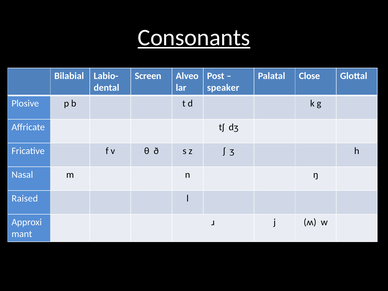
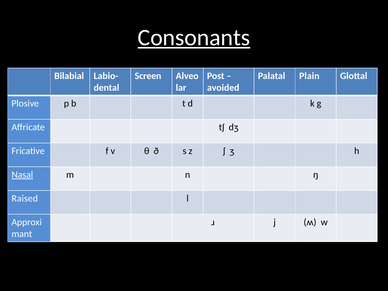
Close: Close -> Plain (309, 76)
speaker: speaker -> avoided (223, 88)
Nasal underline: none -> present (22, 175)
